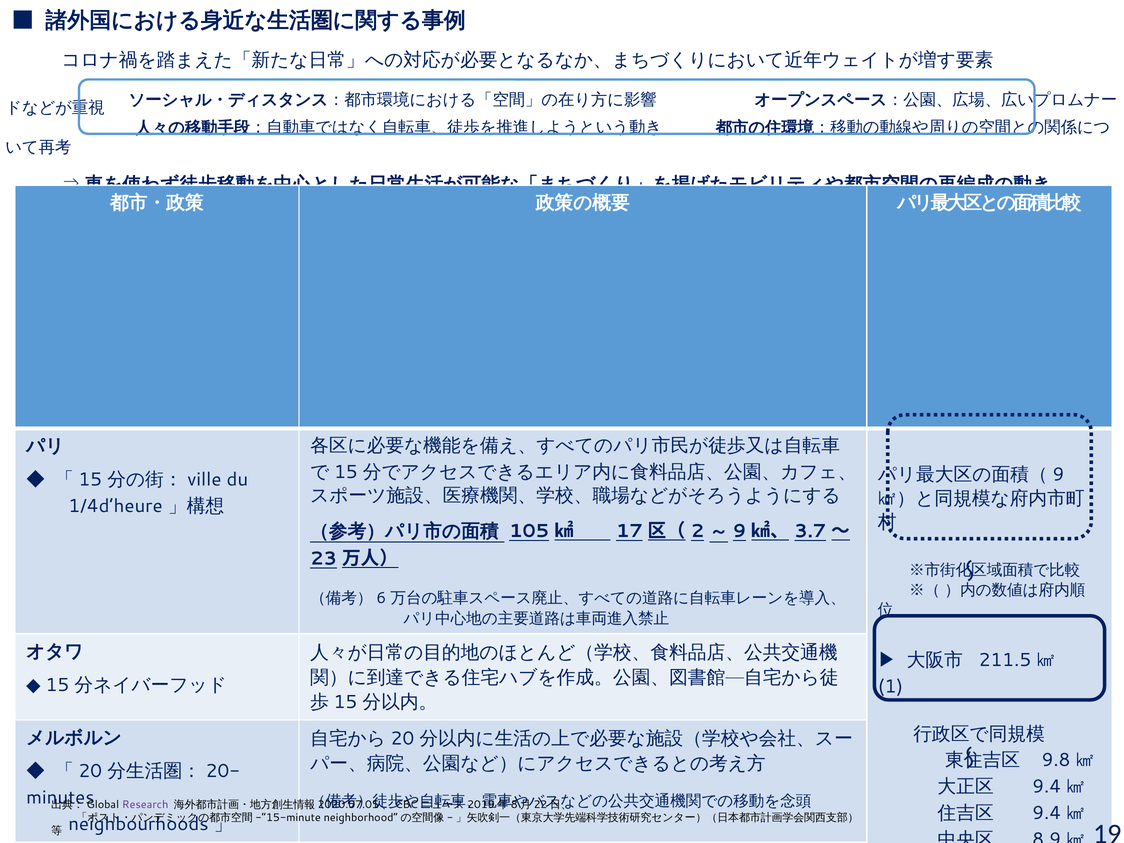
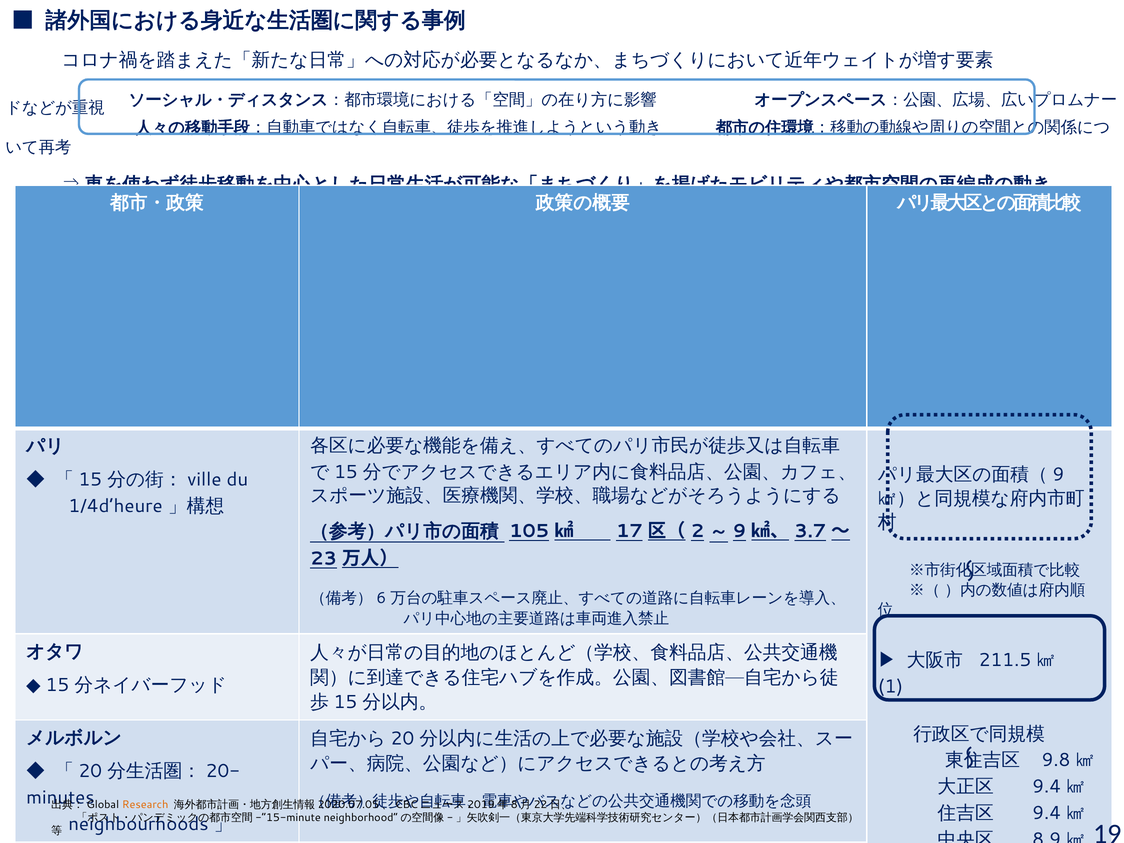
Research colour: purple -> orange (145, 805)
